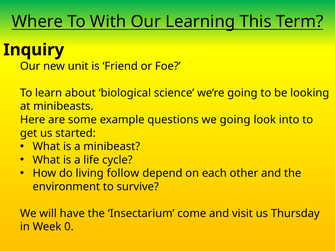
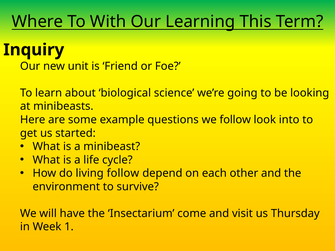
we going: going -> follow (235, 120)
0: 0 -> 1 (69, 227)
